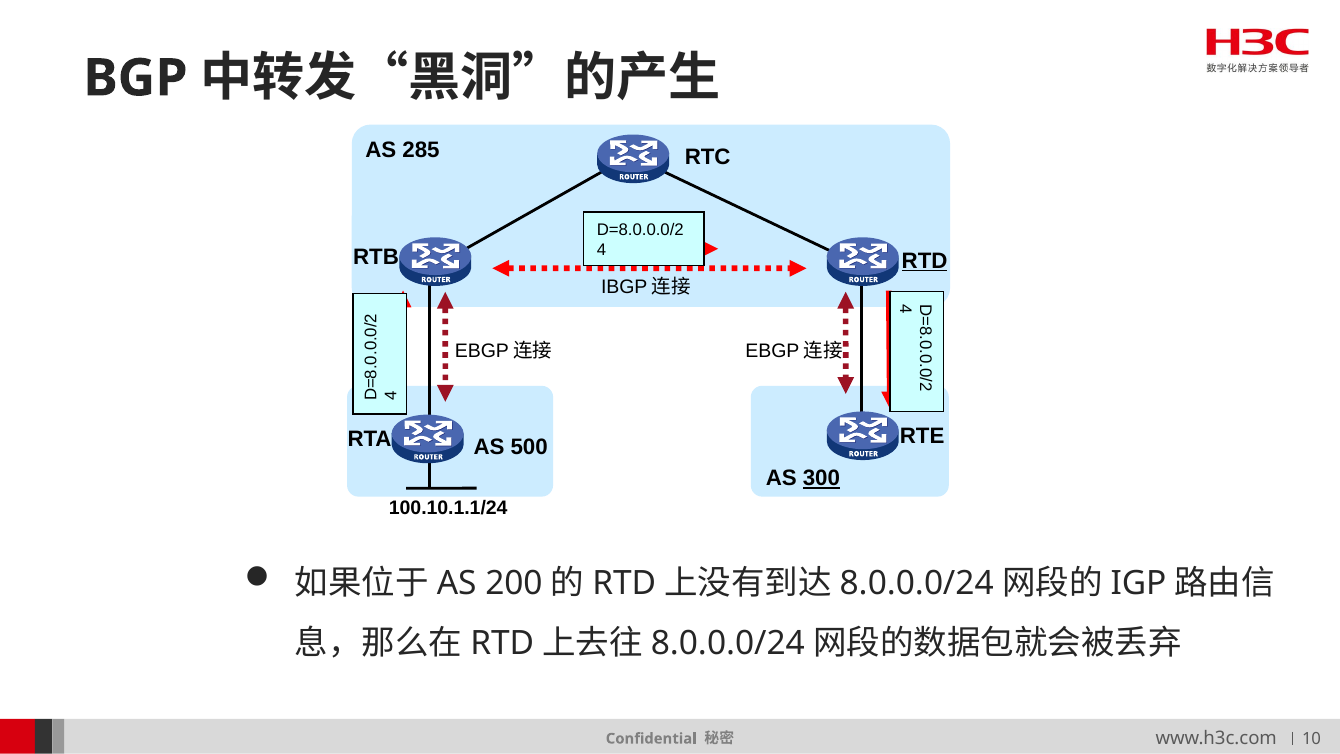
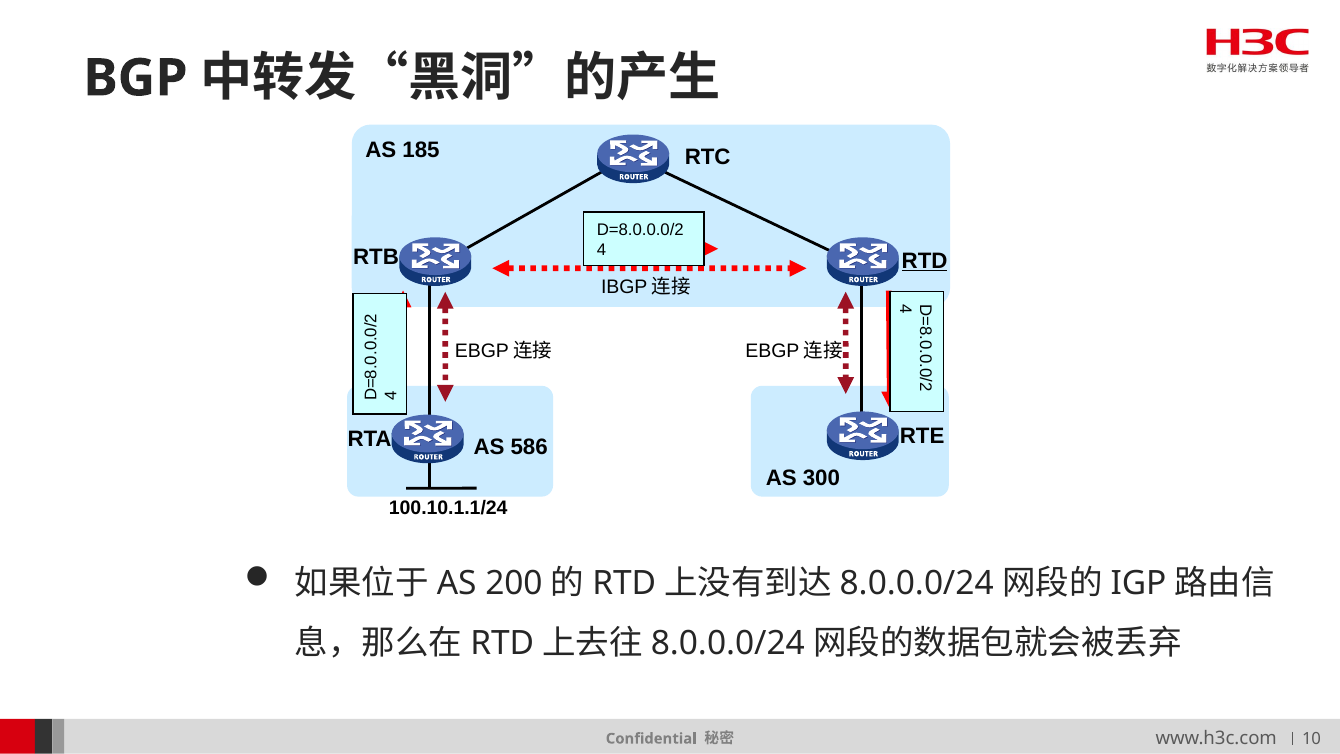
285: 285 -> 185 (421, 151)
500: 500 -> 586 (529, 447)
300 underline: present -> none (821, 478)
